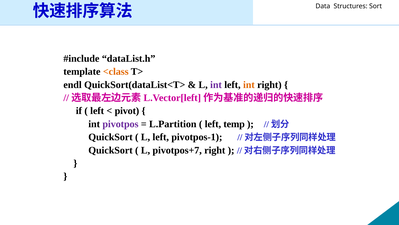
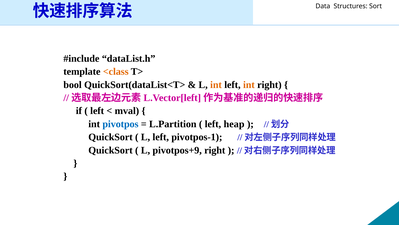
endl: endl -> bool (73, 85)
int colour: purple -> orange (216, 85)
pivot: pivot -> mval (127, 111)
pivotpos colour: purple -> blue (120, 124)
temp: temp -> heap (234, 124)
pivotpos+7: pivotpos+7 -> pivotpos+9 (177, 150)
